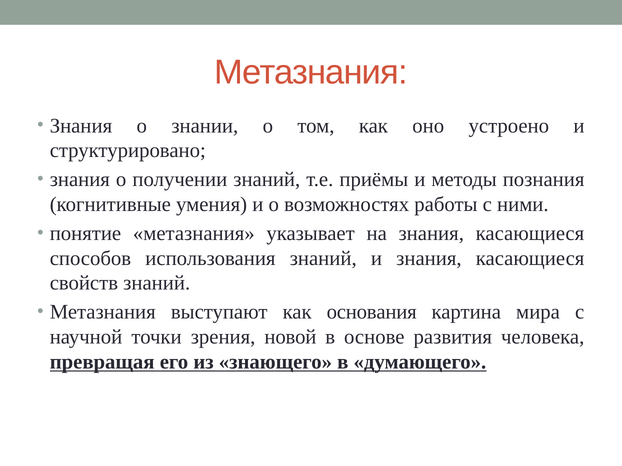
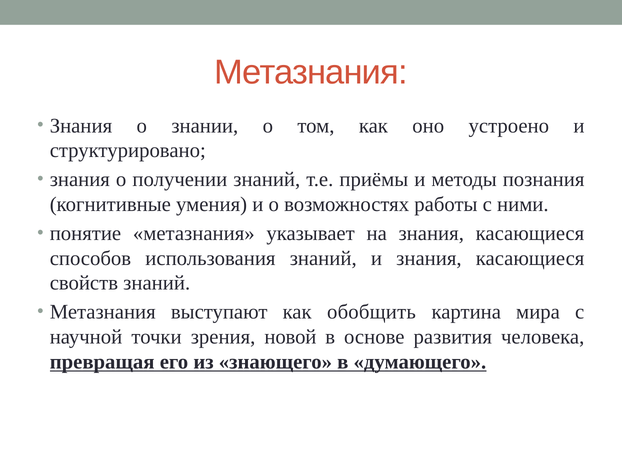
основания: основания -> обобщить (371, 312)
